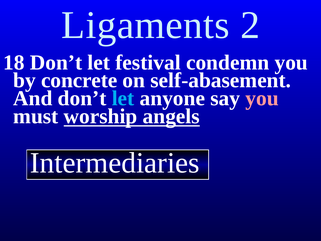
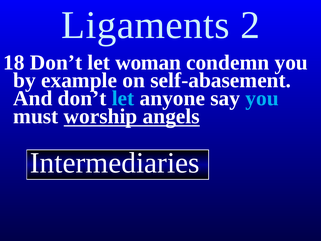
festival: festival -> woman (148, 62)
concrete: concrete -> example (79, 80)
you colour: pink -> light blue (262, 98)
